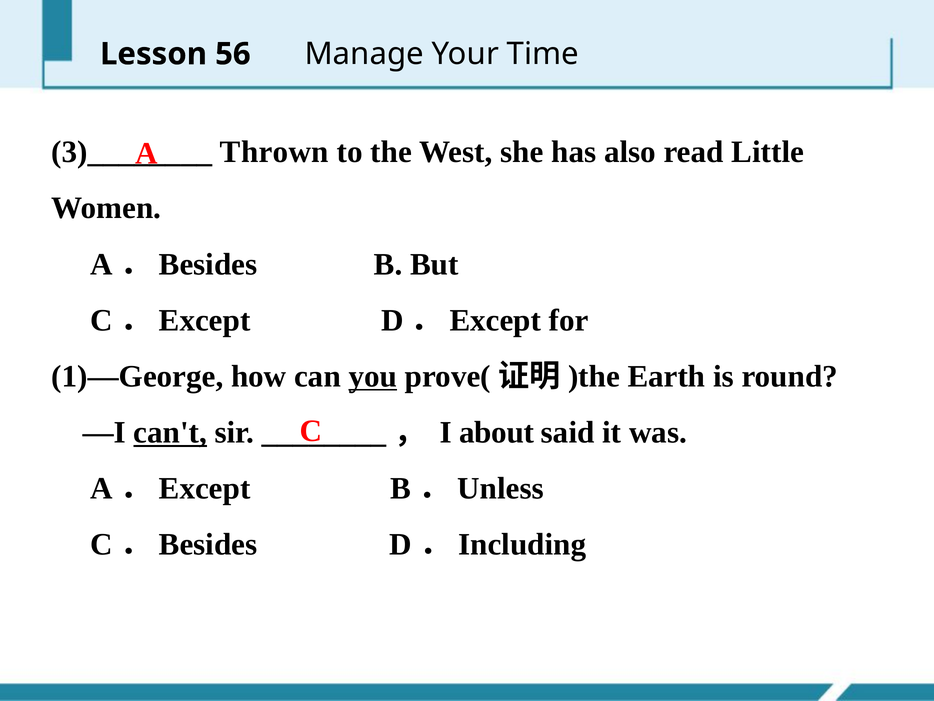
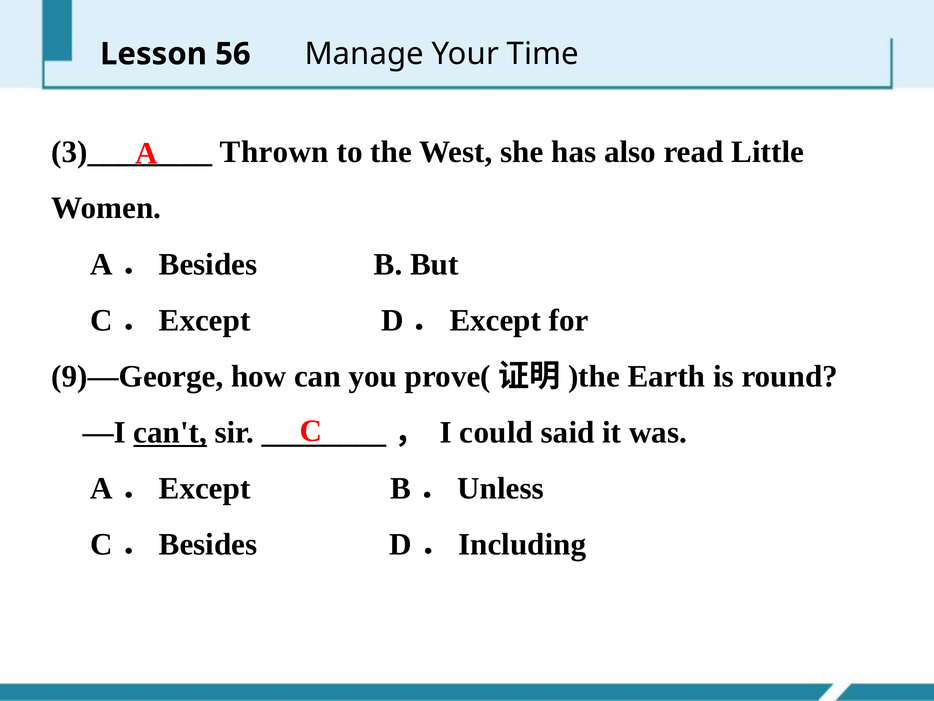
1)—George: 1)—George -> 9)—George (137, 376)
you underline: present -> none (373, 376)
about: about -> could (496, 432)
